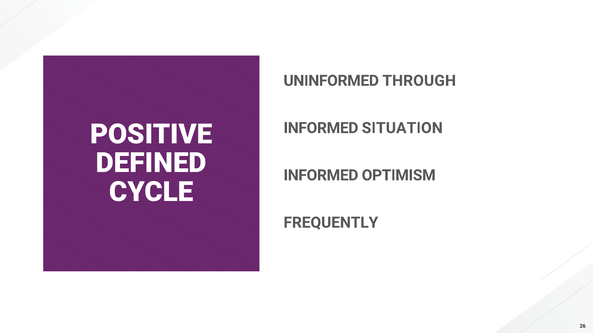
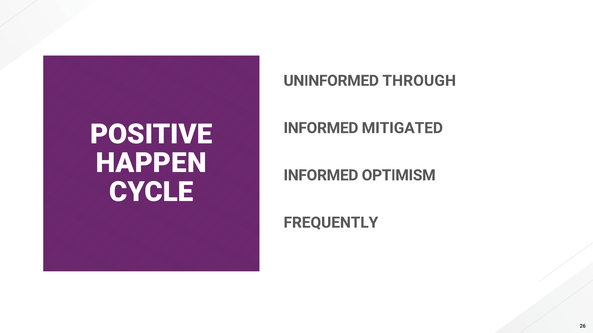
SITUATION: SITUATION -> MITIGATED (402, 128)
DEFINED: DEFINED -> HAPPEN (151, 163)
